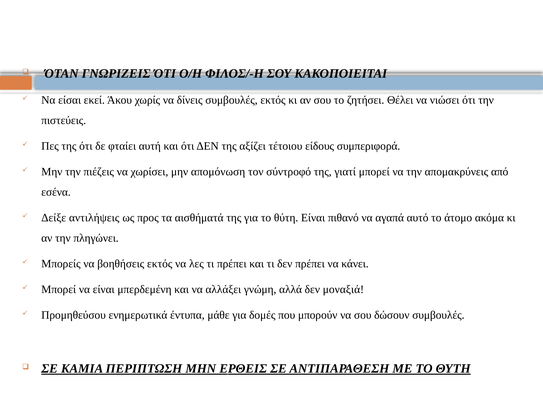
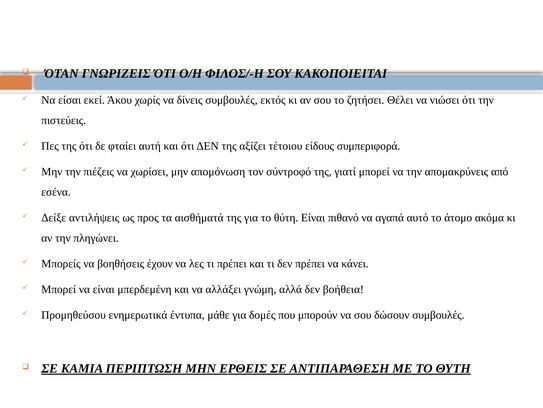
βοηθήσεις εκτός: εκτός -> έχουν (160, 263)
μοναξιά: μοναξιά -> βοήθεια (343, 289)
